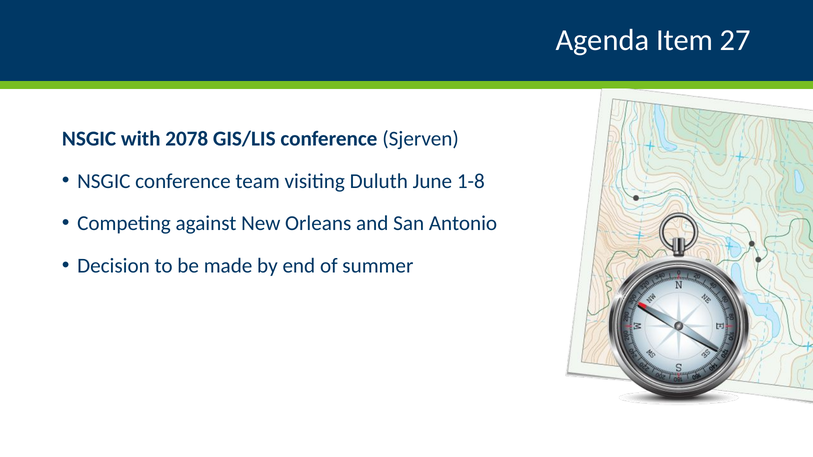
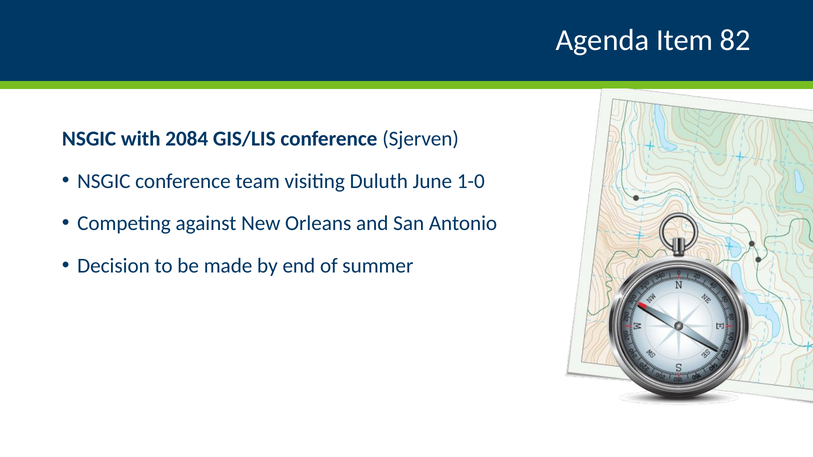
27: 27 -> 82 (735, 40)
2078: 2078 -> 2084 (187, 139)
1-8: 1-8 -> 1-0 (471, 181)
